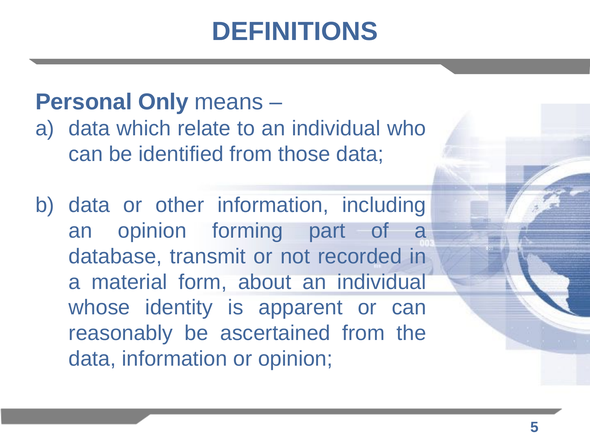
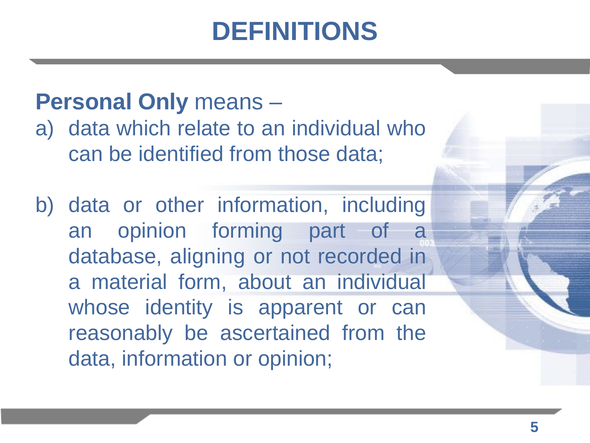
transmit: transmit -> aligning (208, 256)
